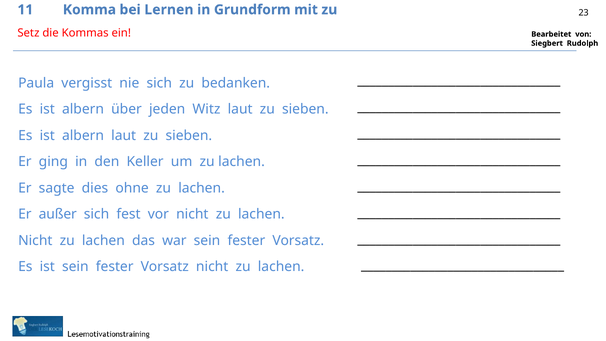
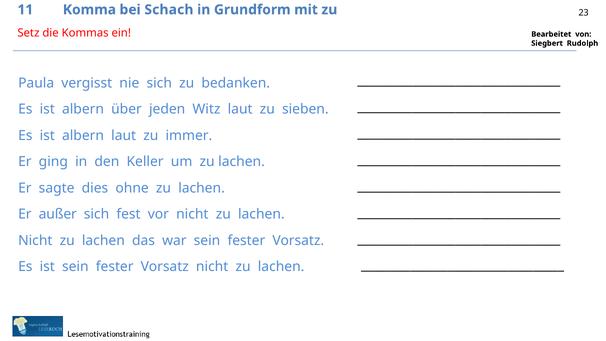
Lernen: Lernen -> Schach (169, 10)
albern laut zu sieben: sieben -> immer (189, 135)
